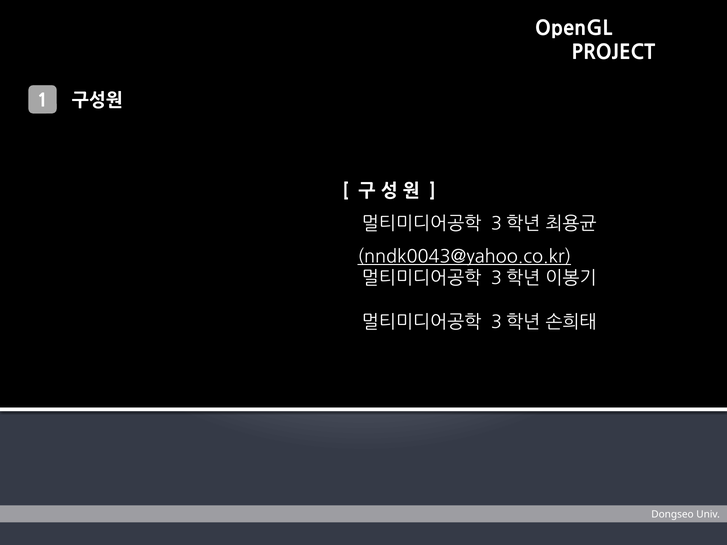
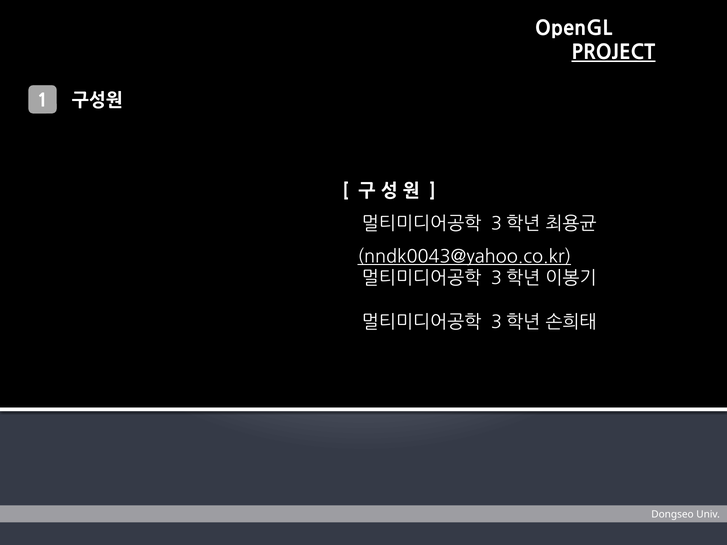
PROJECT underline: none -> present (613, 53)
